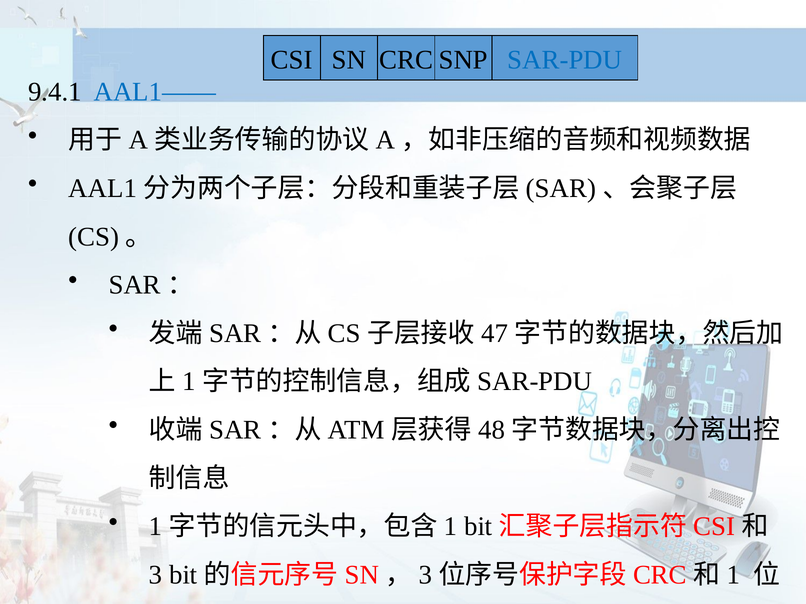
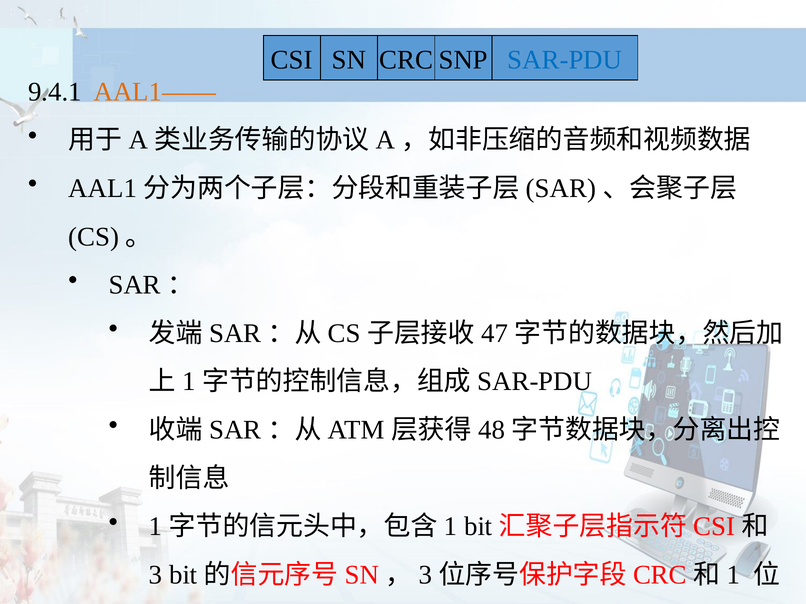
AAL1—— colour: blue -> orange (155, 92)
